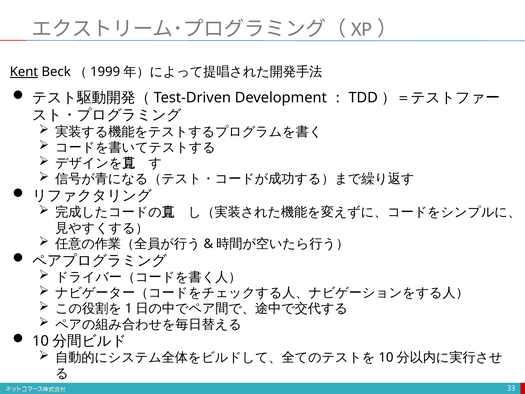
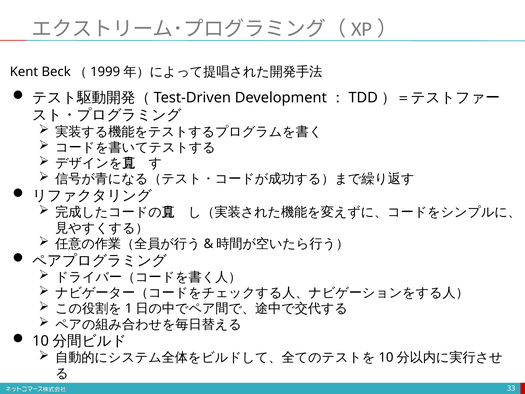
Kent underline: present -> none (24, 72)
